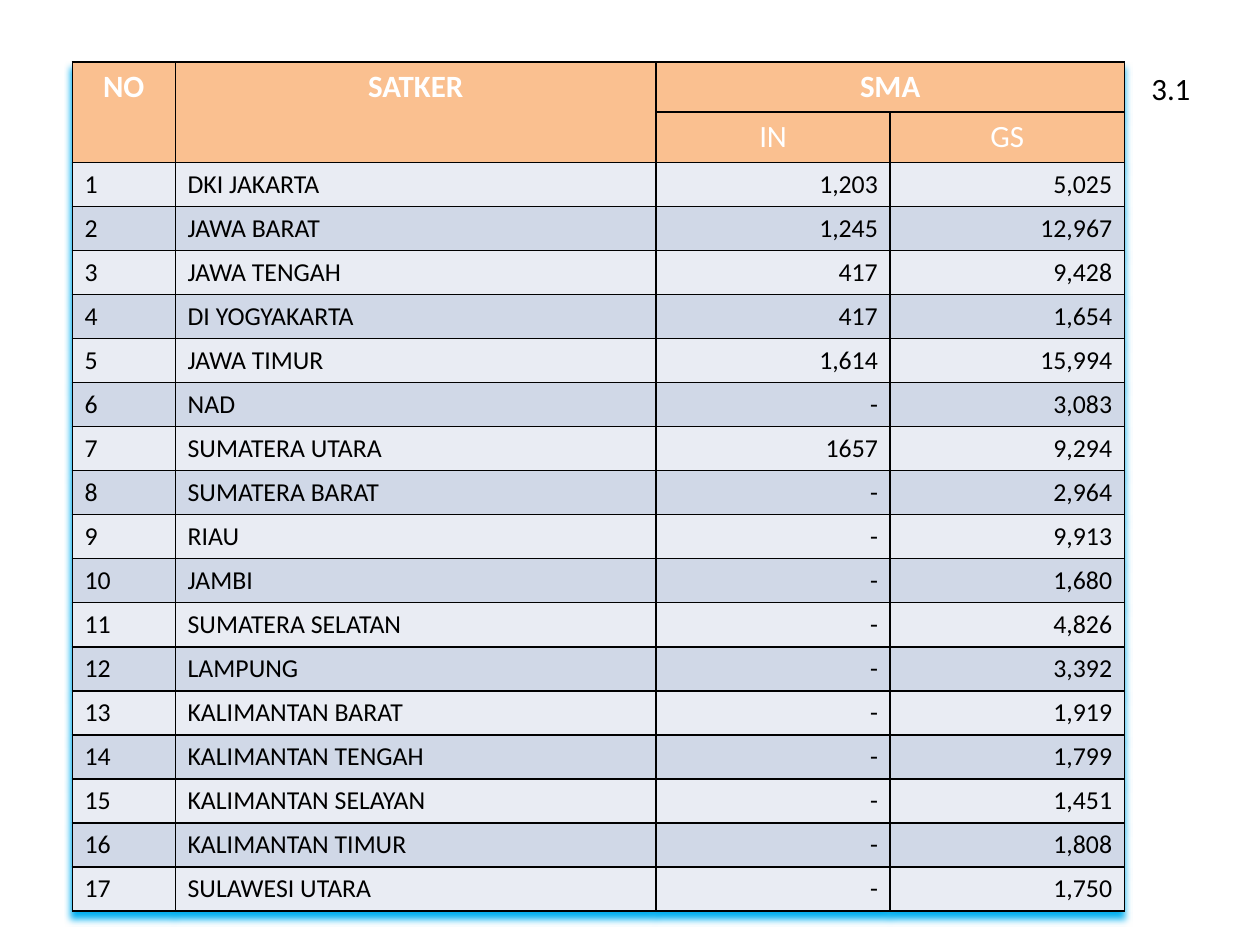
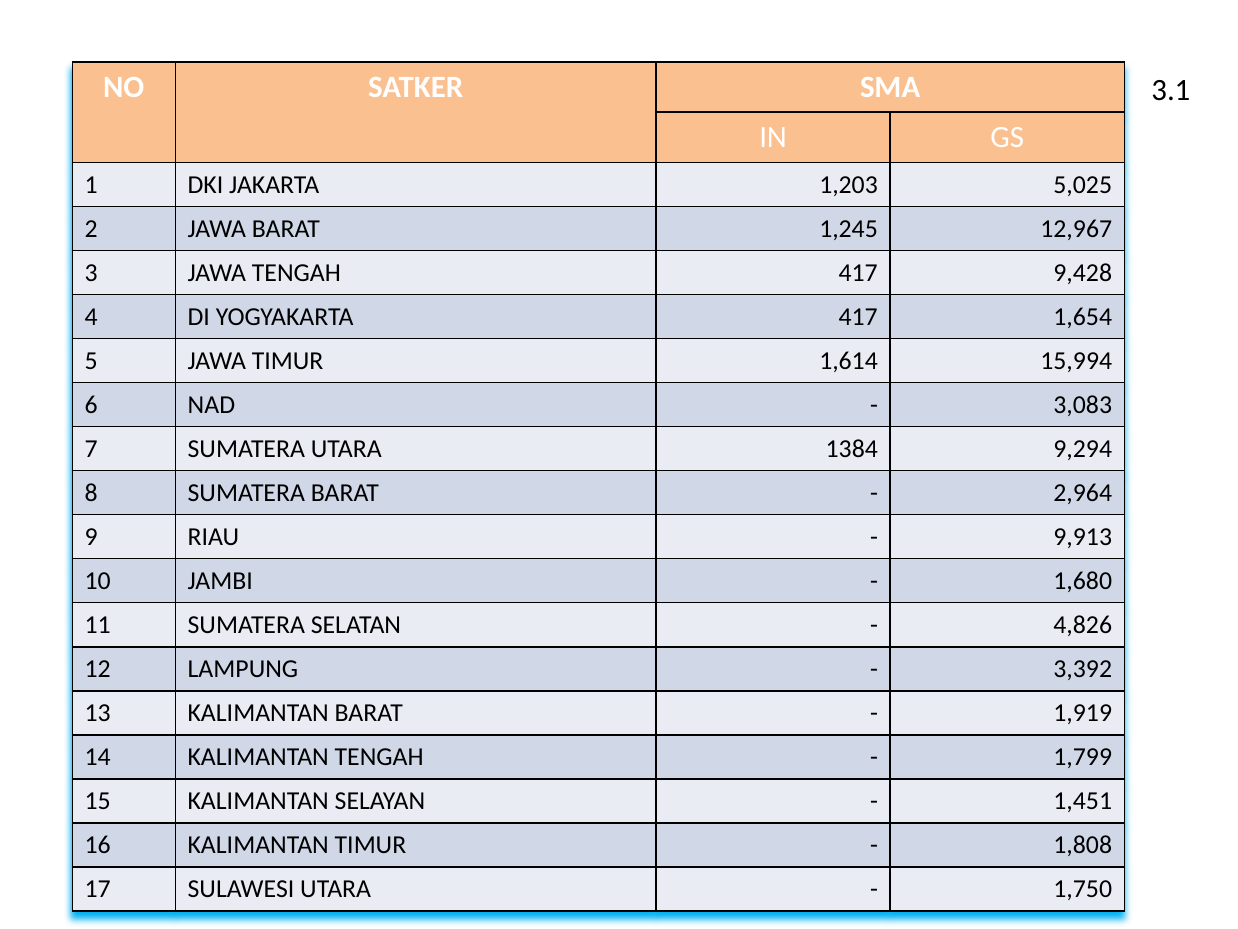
1657: 1657 -> 1384 (852, 449)
